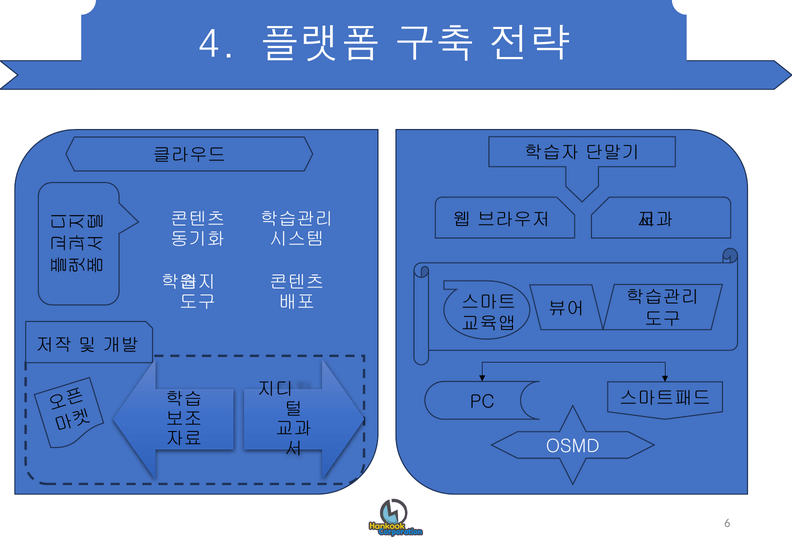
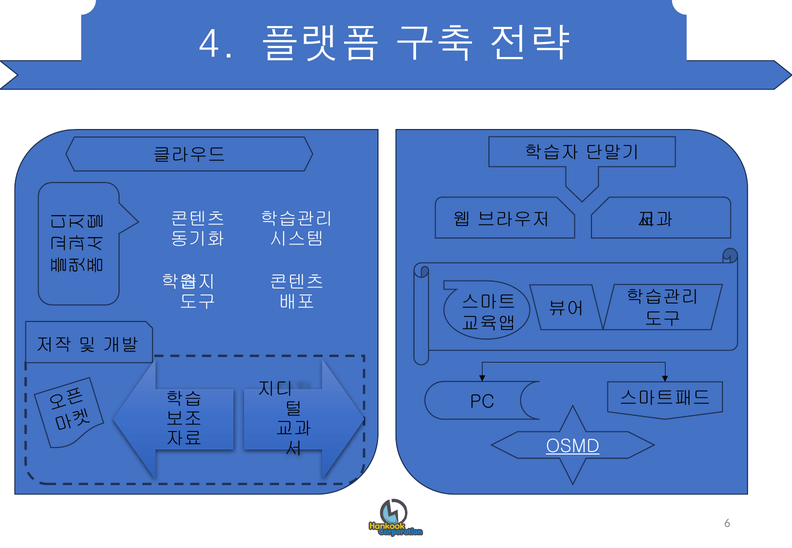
OSMD underline: none -> present (573, 446)
